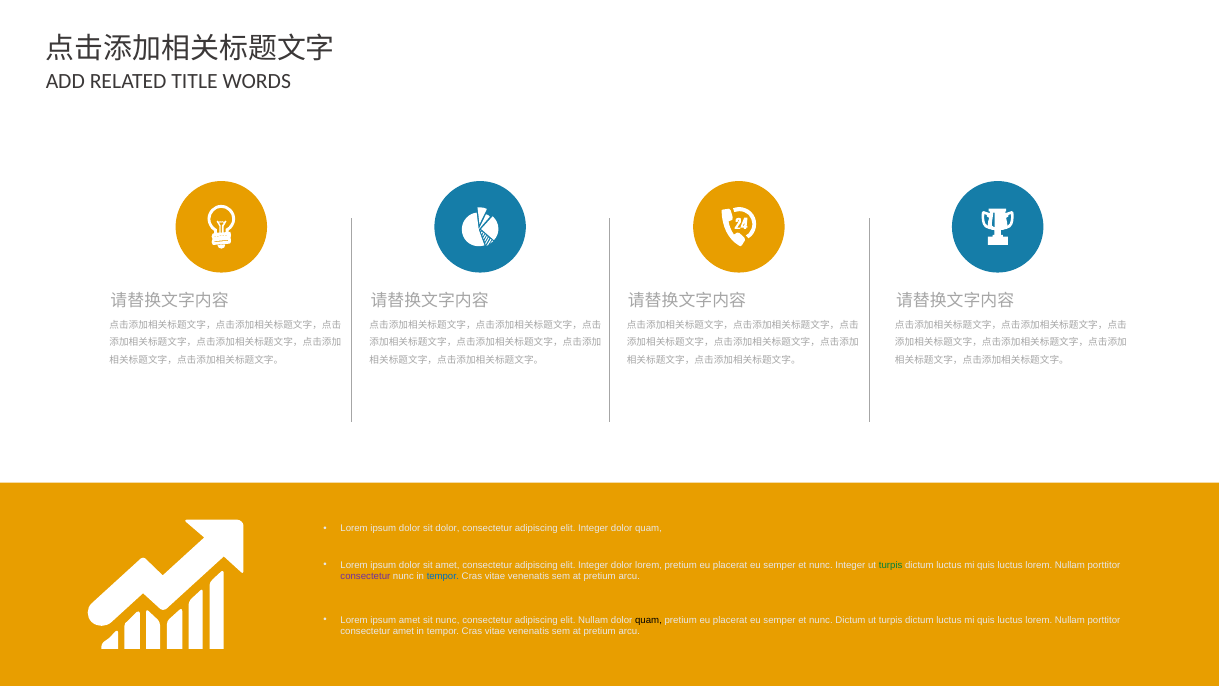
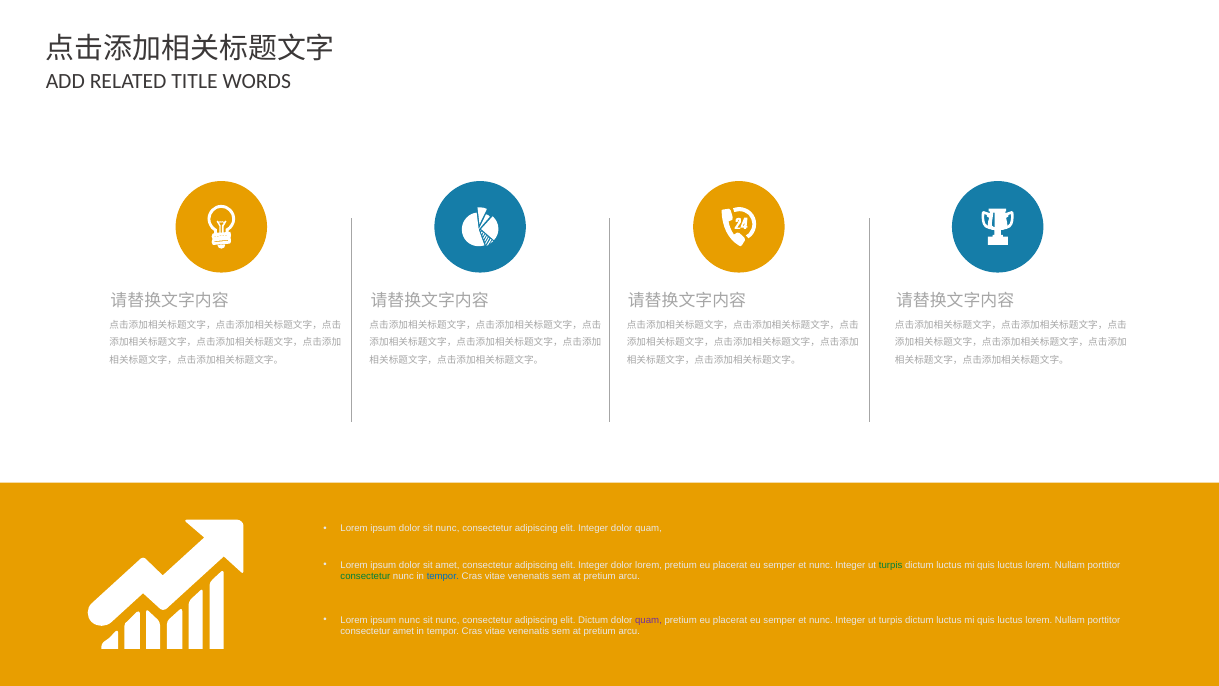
dolor sit dolor: dolor -> nunc (448, 528)
consectetur colour: purple -> green (365, 576)
ipsum amet: amet -> nunc (410, 620)
elit Nullam: Nullam -> Dictum (593, 620)
quam colour: black -> purple (649, 620)
Dictum: Dictum -> Integer (850, 620)
